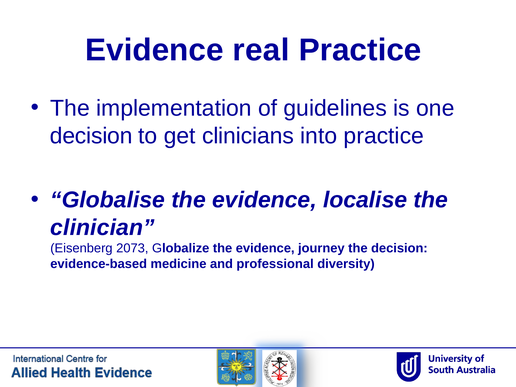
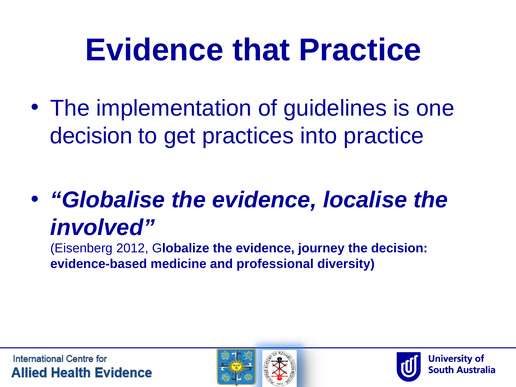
real: real -> that (261, 50)
clinicians: clinicians -> practices (248, 136)
clinician: clinician -> involved (103, 228)
2073: 2073 -> 2012 (132, 248)
